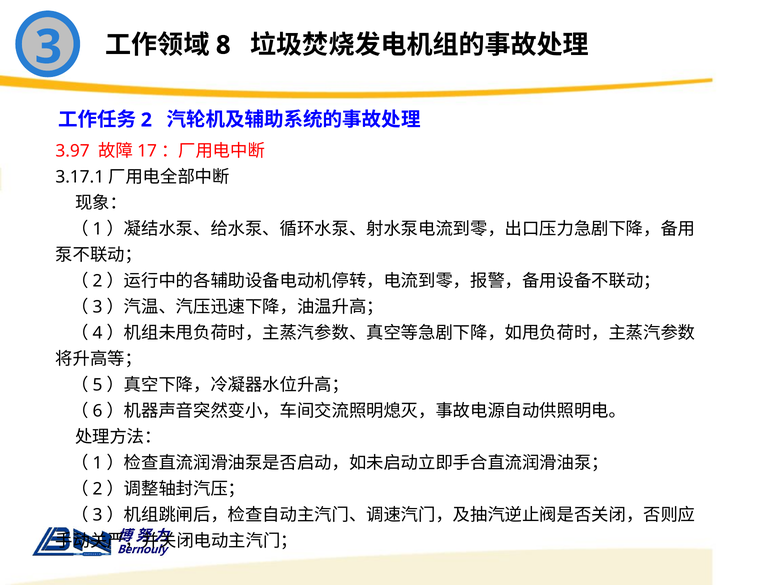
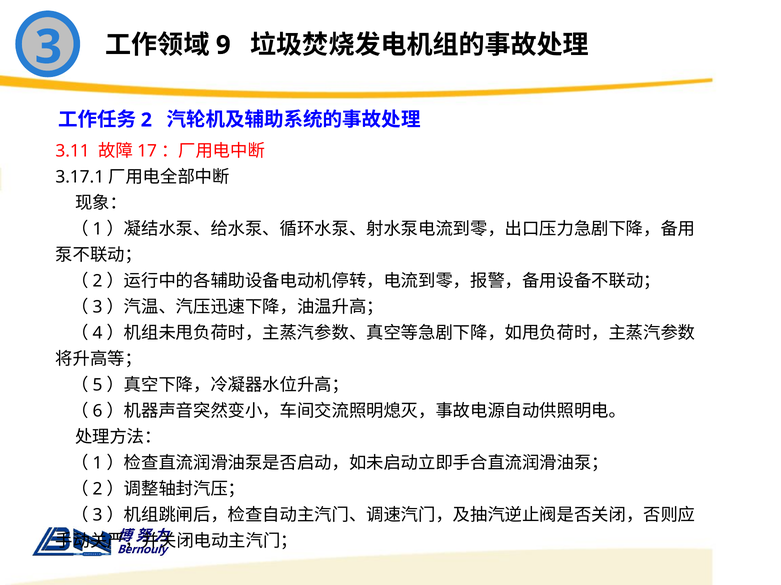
8: 8 -> 9 (223, 45)
3.97: 3.97 -> 3.11 (73, 151)
